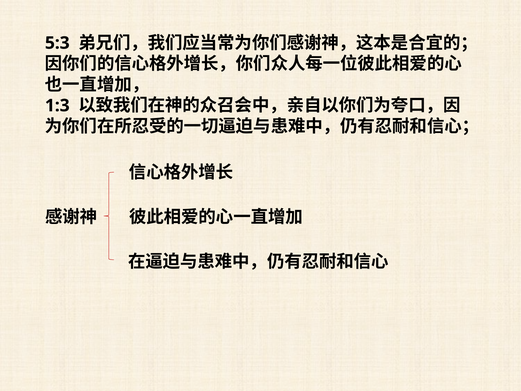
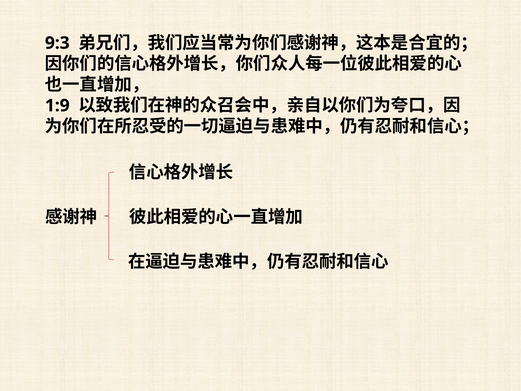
5:3: 5:3 -> 9:3 (57, 43)
1:3: 1:3 -> 1:9 (57, 106)
